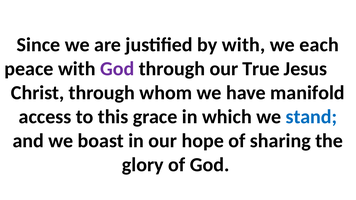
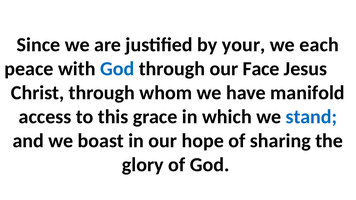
by with: with -> your (244, 45)
God colour: purple -> blue (117, 69)
True: True -> Face (261, 69)
